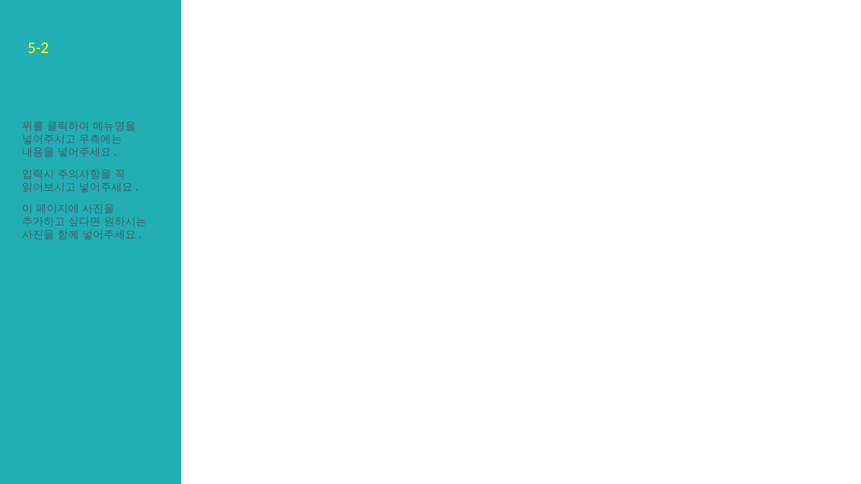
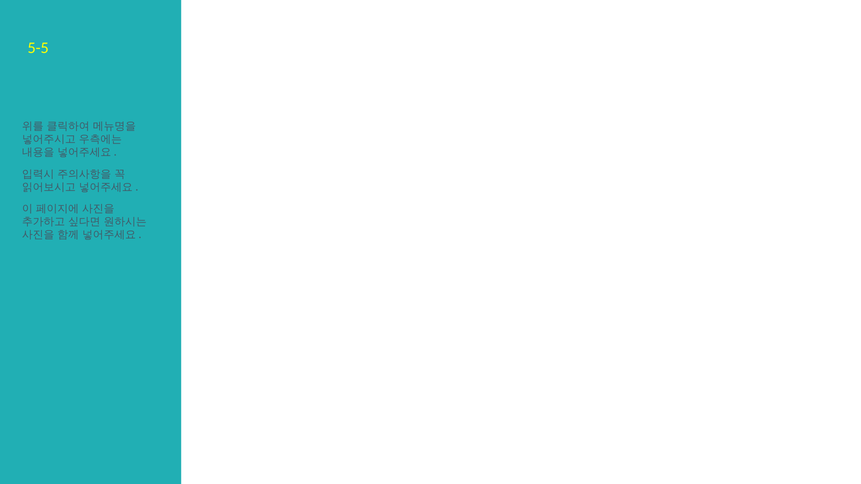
5-2: 5-2 -> 5-5 (38, 48)
